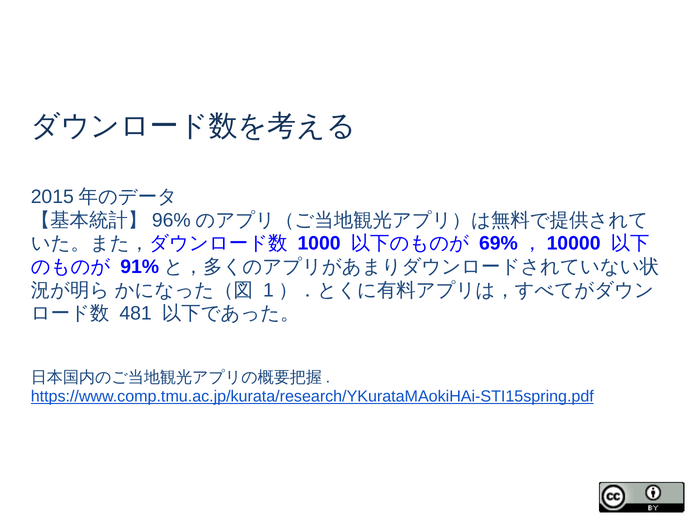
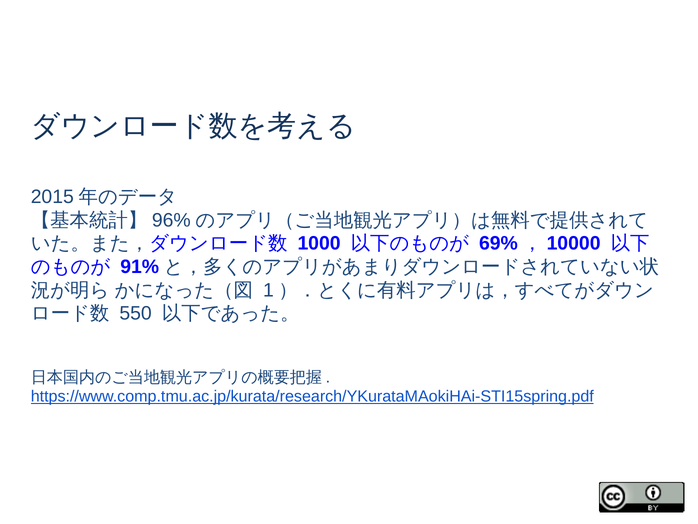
481: 481 -> 550 (136, 313)
